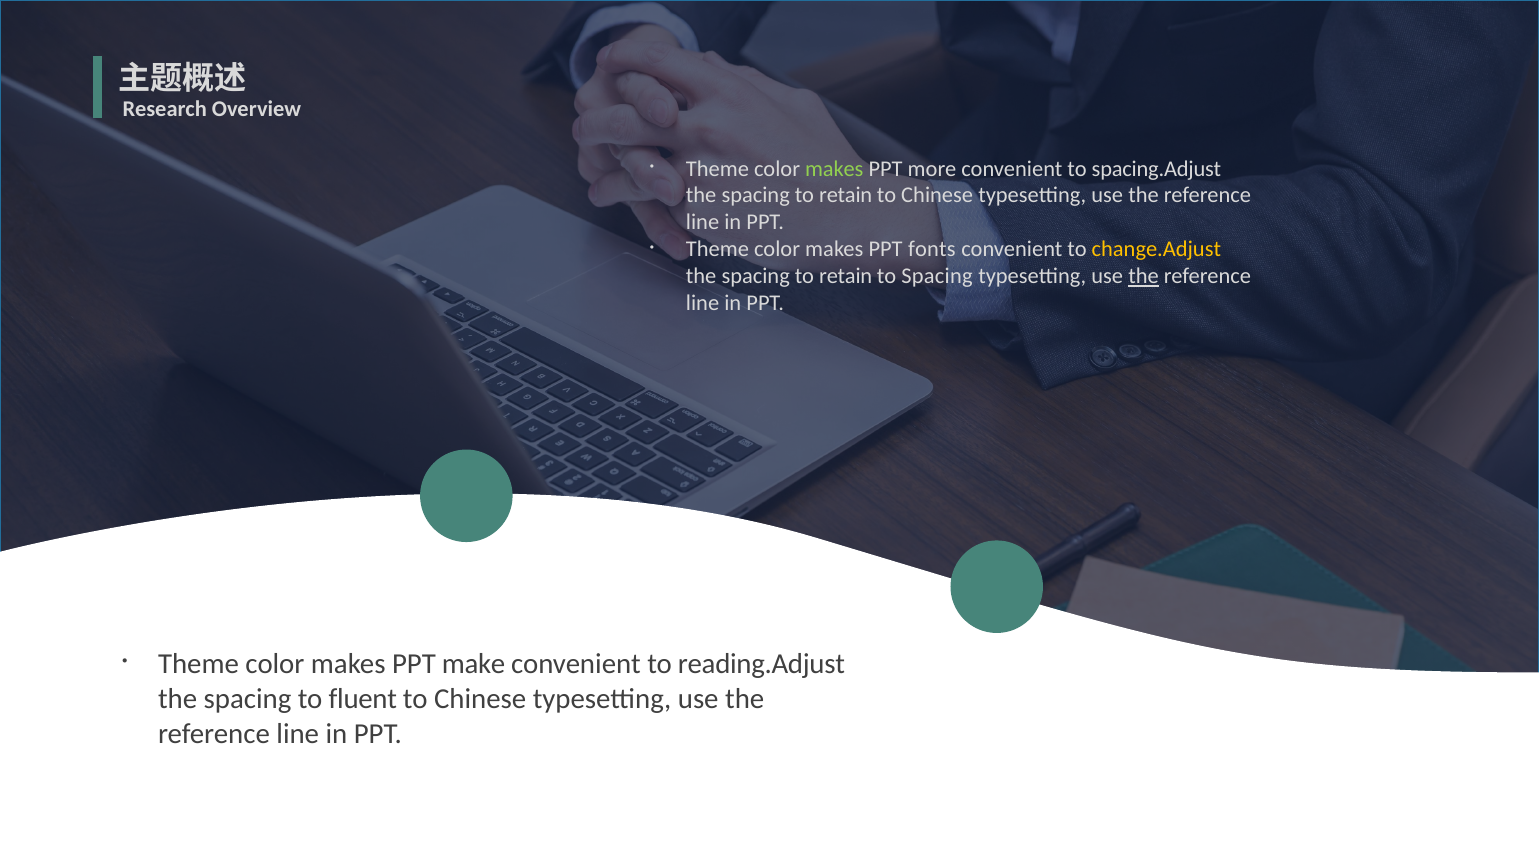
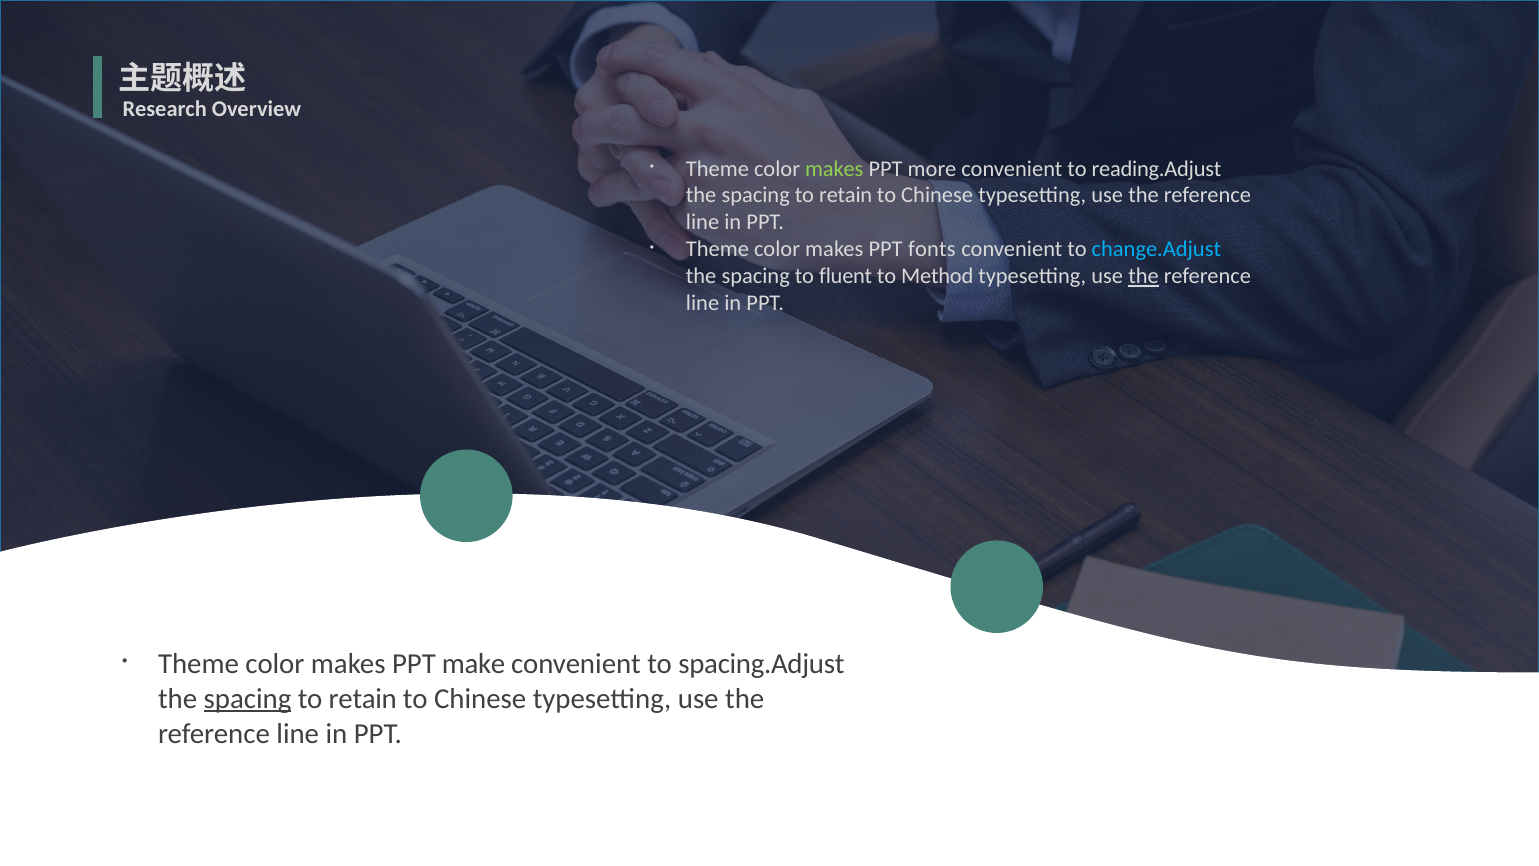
spacing.Adjust: spacing.Adjust -> reading.Adjust (1156, 169)
change.Adjust colour: yellow -> light blue (1156, 249)
retain: retain -> fluent (846, 276)
to Spacing: Spacing -> Method (937, 276)
reading.Adjust: reading.Adjust -> spacing.Adjust (761, 664)
spacing underline: none -> present (247, 699)
fluent: fluent -> retain (363, 699)
